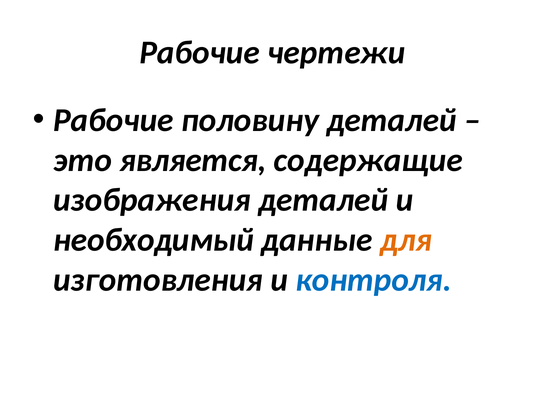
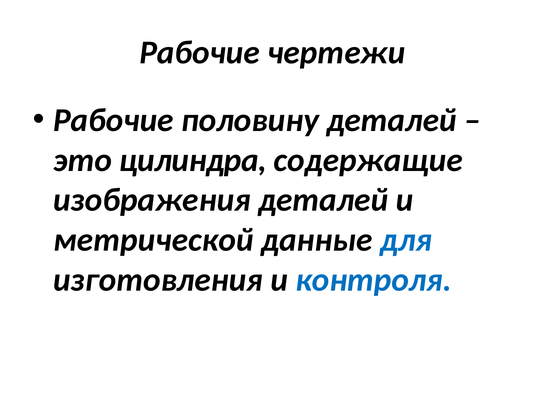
является: является -> цилиндра (193, 160)
необходимый: необходимый -> метрической (153, 240)
для colour: orange -> blue (406, 240)
